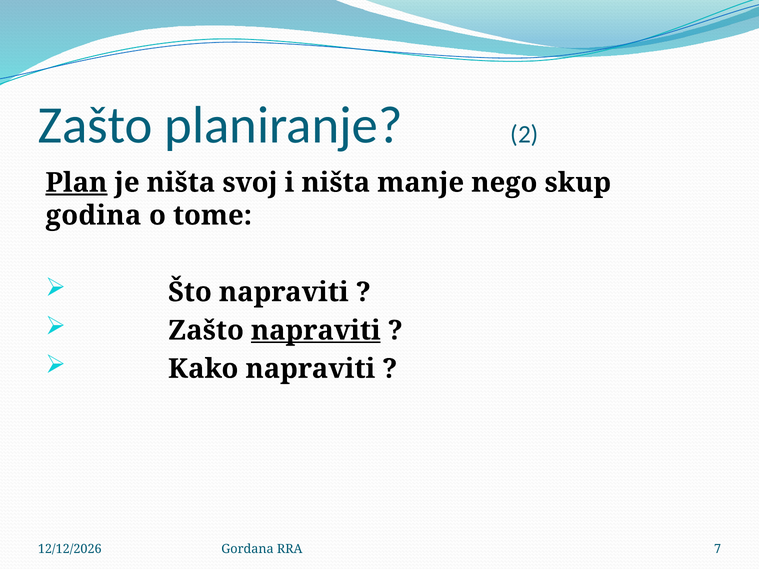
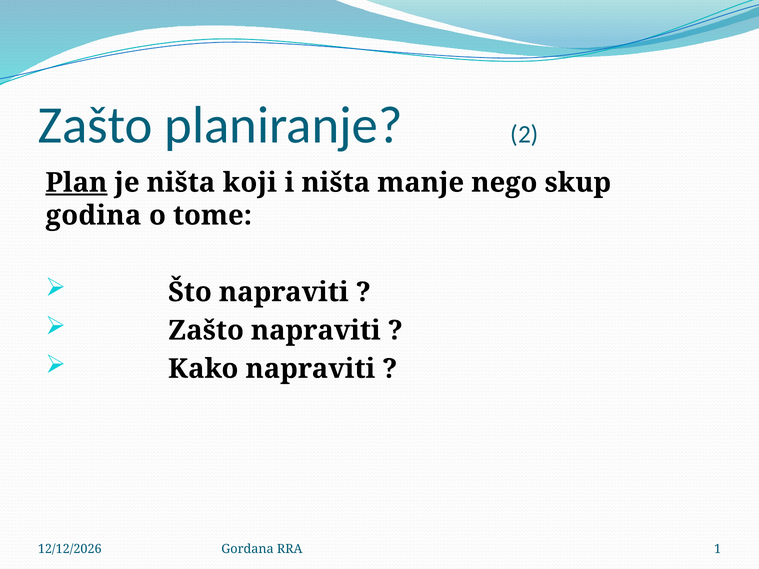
svoj: svoj -> koji (250, 183)
napraviti underline: present -> none (316, 331)
7: 7 -> 1 (718, 549)
